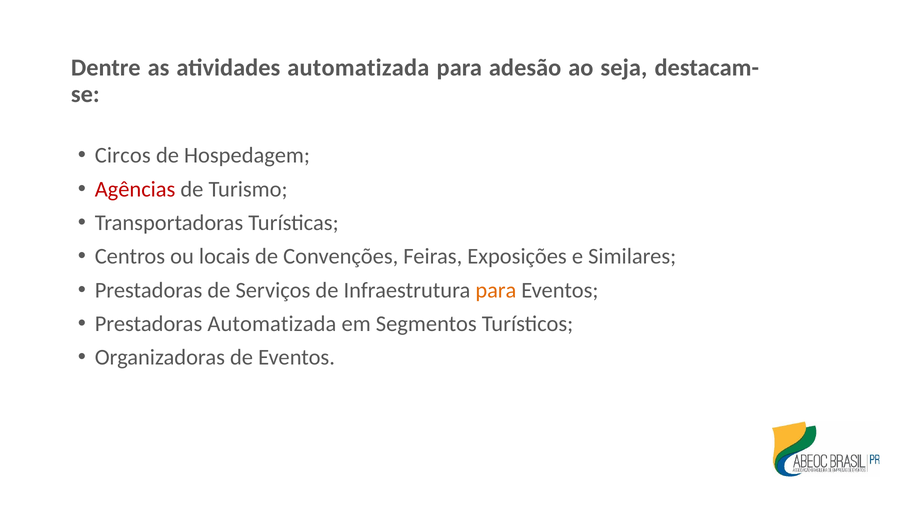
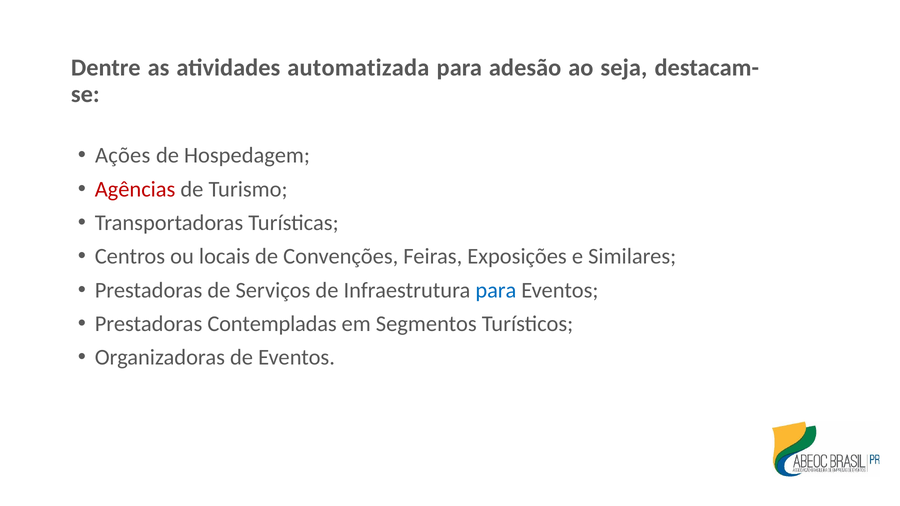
Circos: Circos -> Ações (123, 156)
para colour: orange -> blue (496, 290)
Prestadoras Automatizada: Automatizada -> Contempladas (272, 324)
